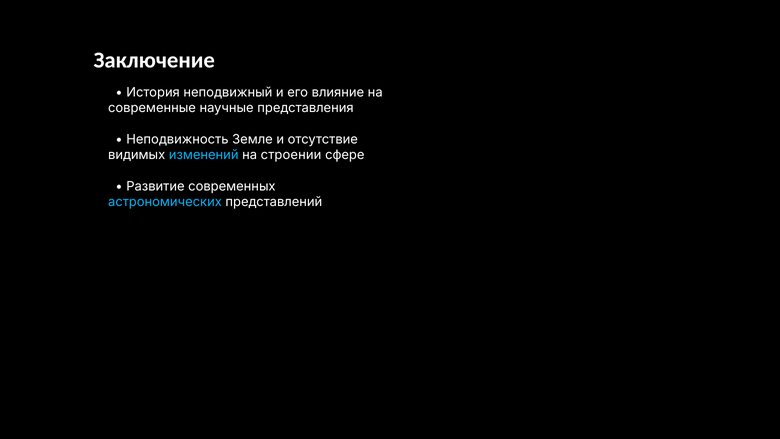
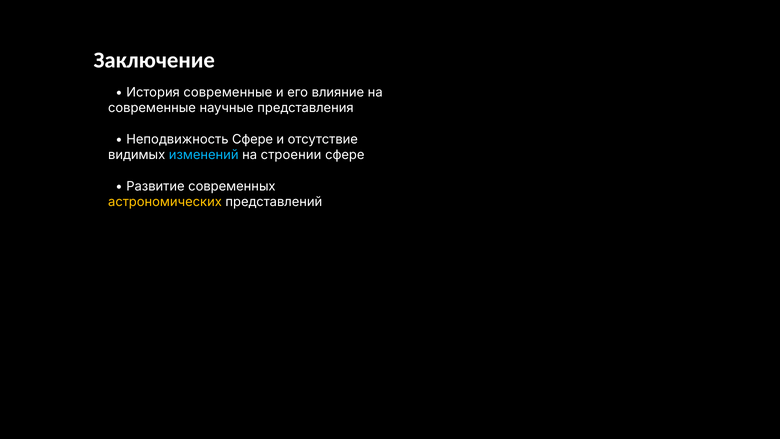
История неподвижный: неподвижный -> современные (228, 93)
Неподвижность Земле: Земле -> Сфере (253, 139)
астрономических colour: light blue -> yellow (165, 202)
